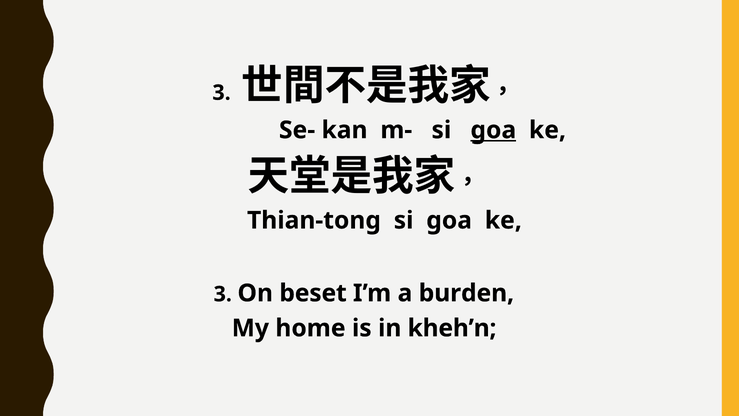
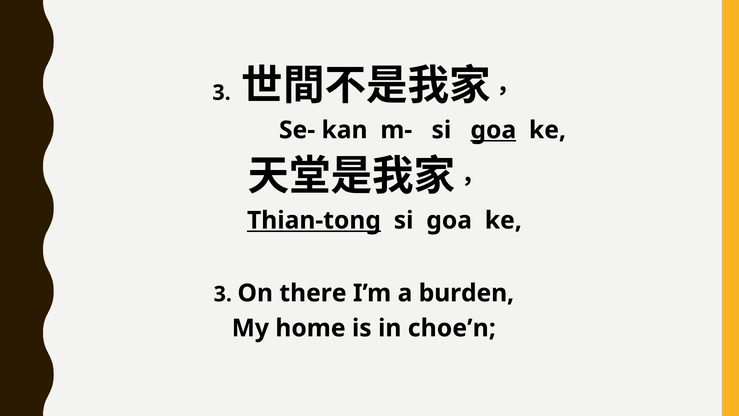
Thian-tong underline: none -> present (314, 220)
beset: beset -> there (313, 293)
kheh’n: kheh’n -> choe’n (452, 328)
